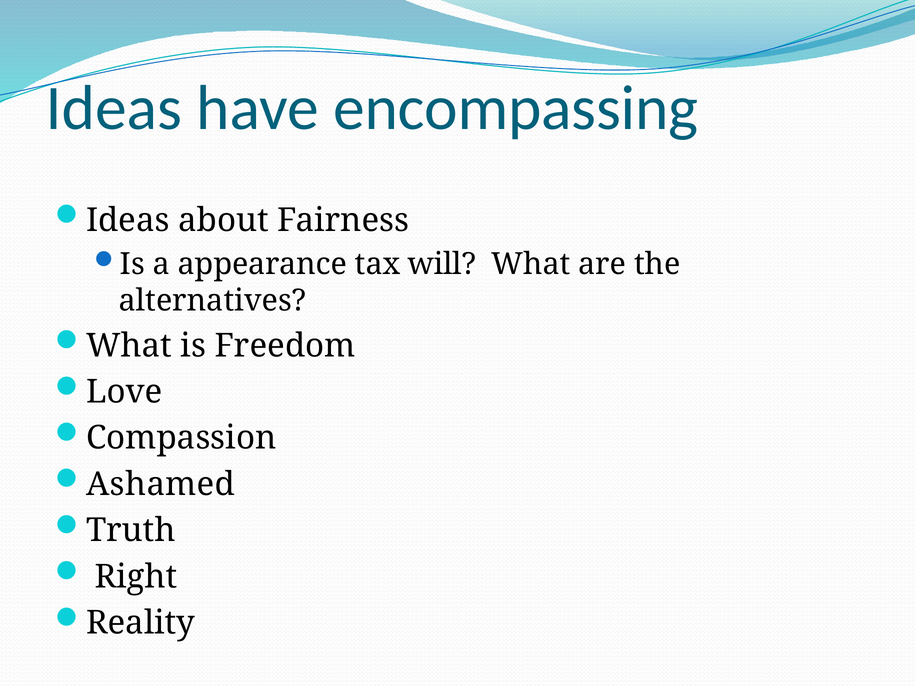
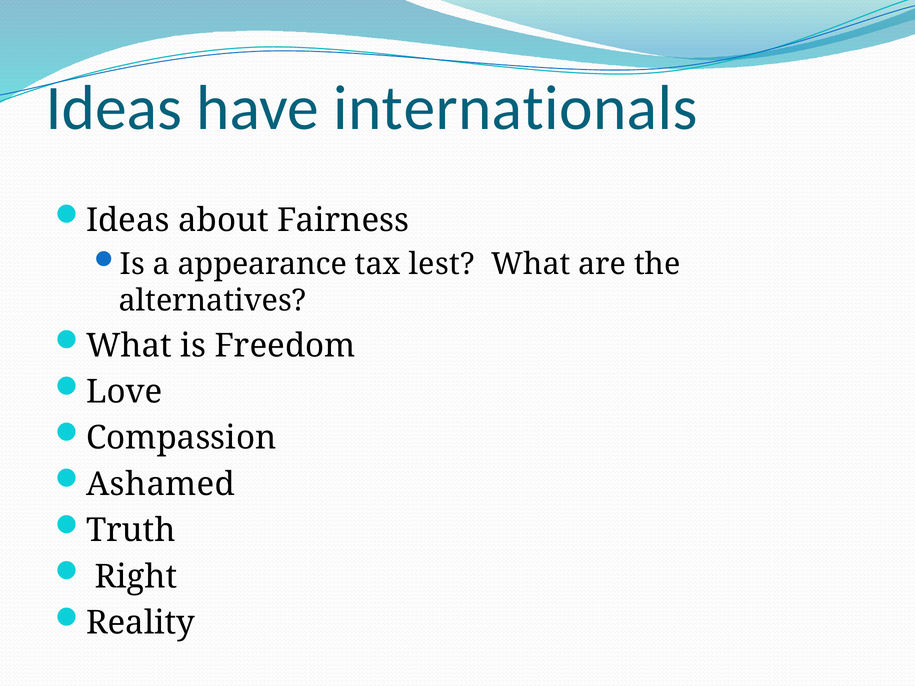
encompassing: encompassing -> internationals (515, 108)
will: will -> lest (442, 264)
